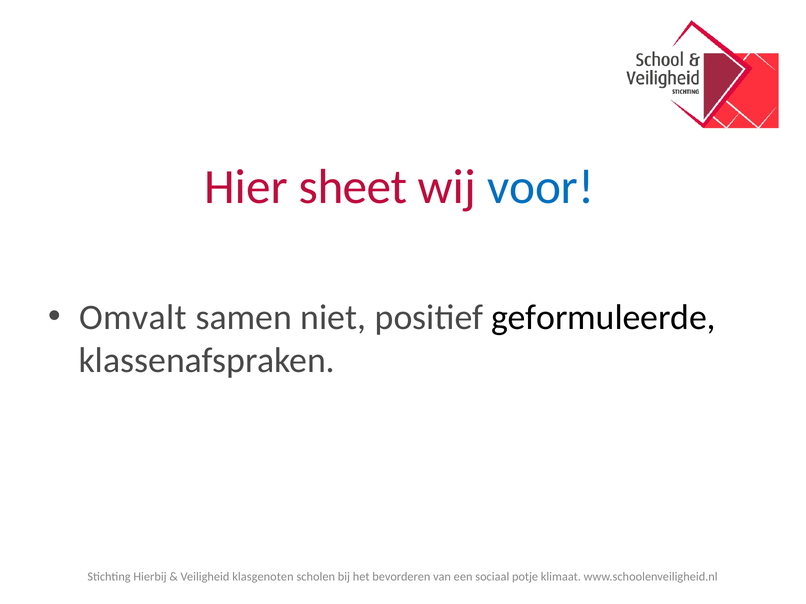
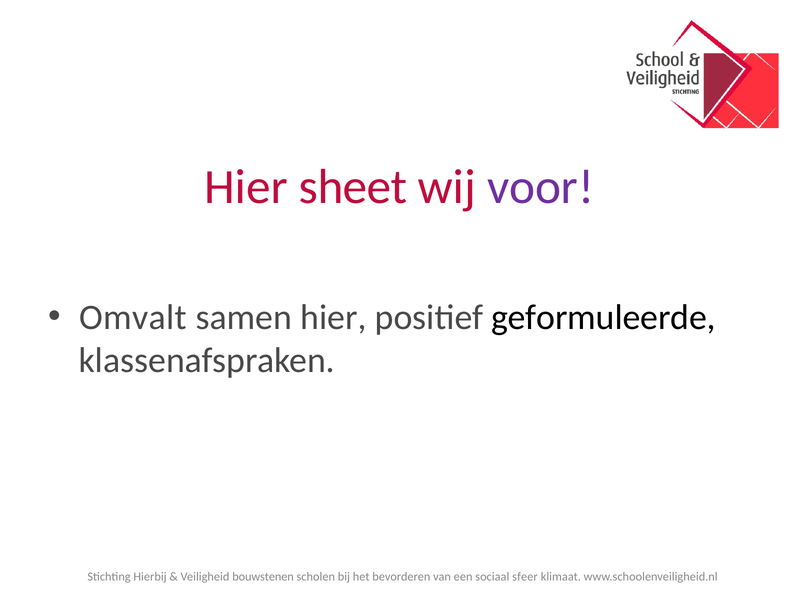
voor colour: blue -> purple (541, 187)
samen niet: niet -> hier (333, 318)
klasgenoten: klasgenoten -> bouwstenen (263, 577)
potje: potje -> sfeer (525, 577)
